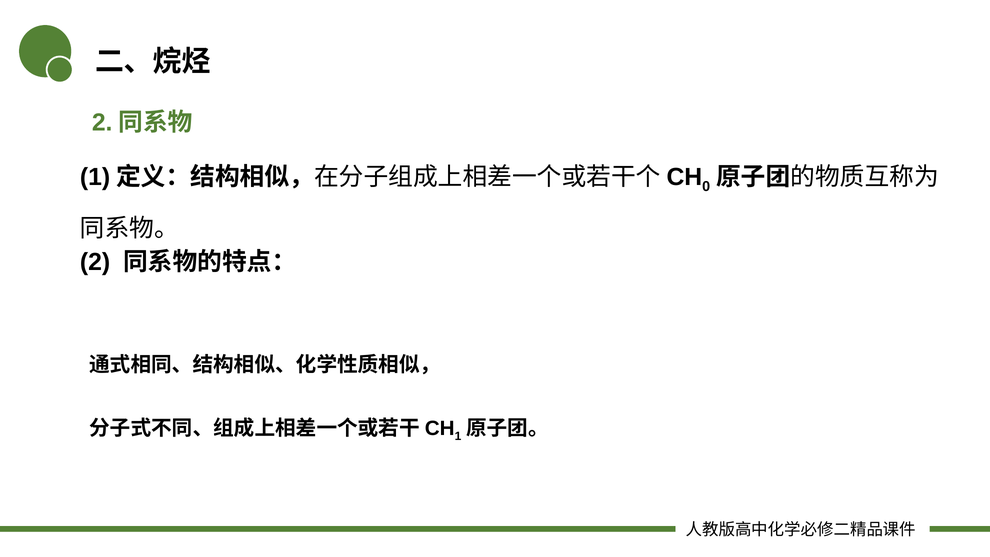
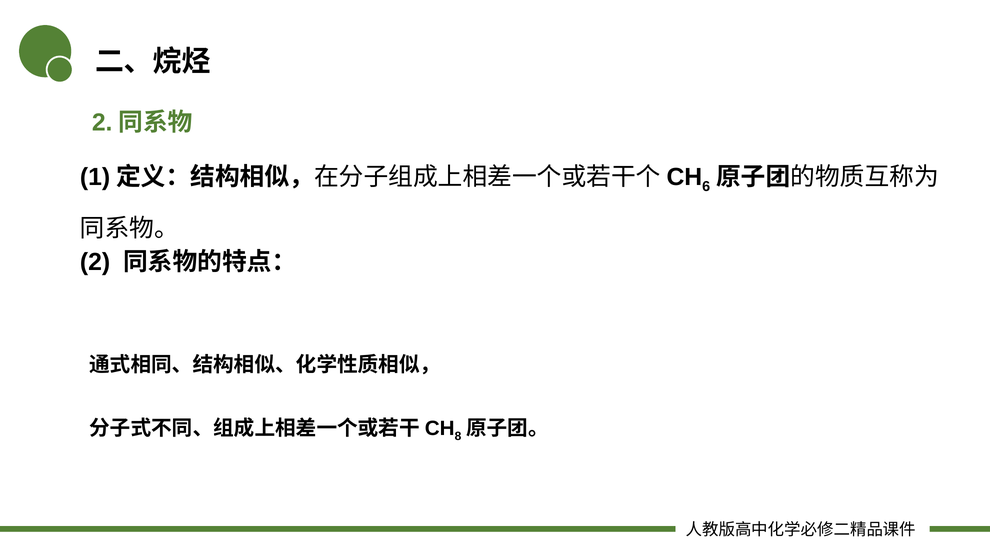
0: 0 -> 6 (706, 186)
1: 1 -> 8 (458, 436)
